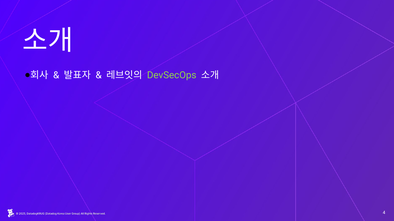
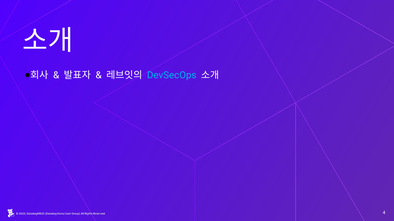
DevSecOps colour: light green -> light blue (172, 75)
